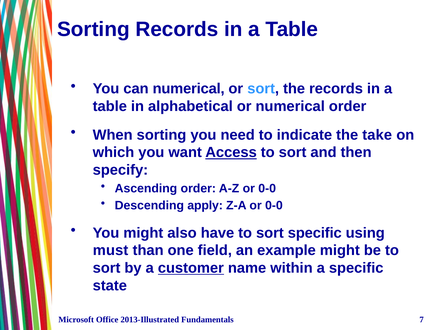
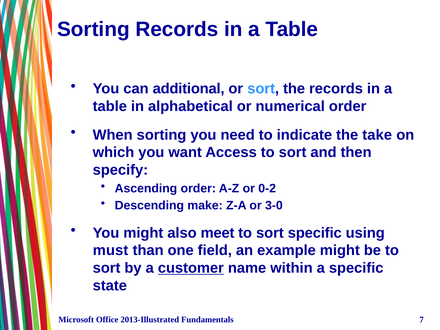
can numerical: numerical -> additional (189, 89)
Access underline: present -> none (231, 152)
A-Z or 0-0: 0-0 -> 0-2 (267, 188)
apply: apply -> make (205, 206)
Z-A or 0-0: 0-0 -> 3-0 (274, 206)
have: have -> meet (218, 233)
